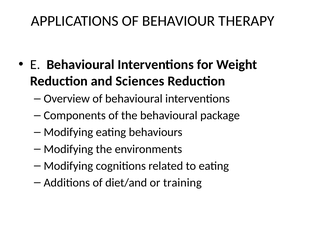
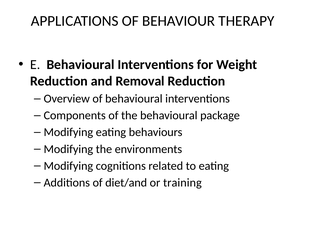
Sciences: Sciences -> Removal (140, 81)
